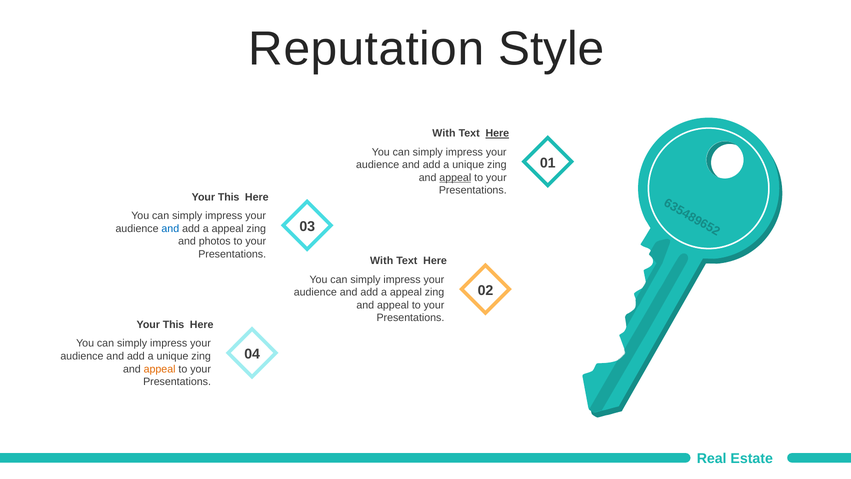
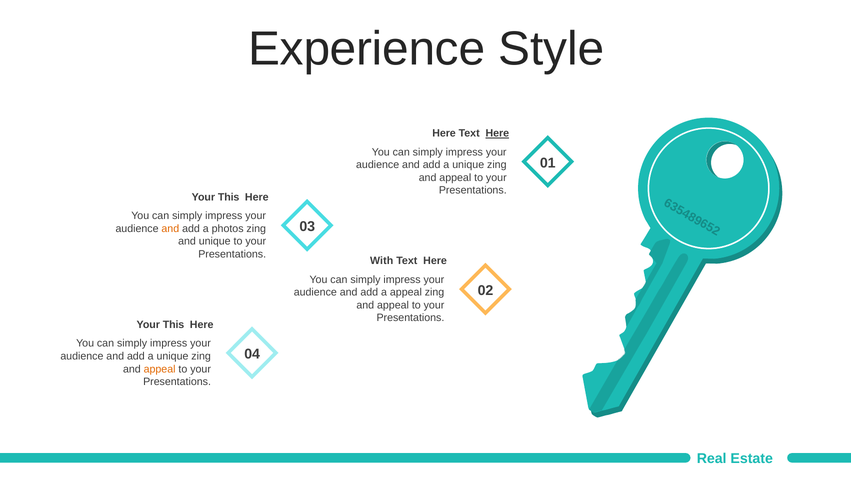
Reputation: Reputation -> Experience (367, 49)
With: With -> Here (444, 133)
appeal underline: present -> none (455, 178)
and colour: blue -> orange (170, 229)
appeal: appeal -> photos (228, 229)
and photos: photos -> unique (215, 241)
